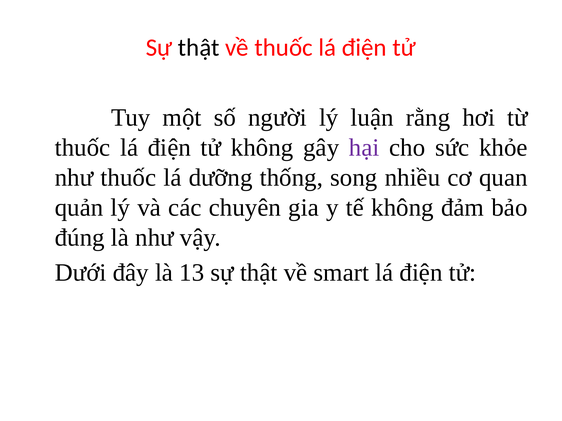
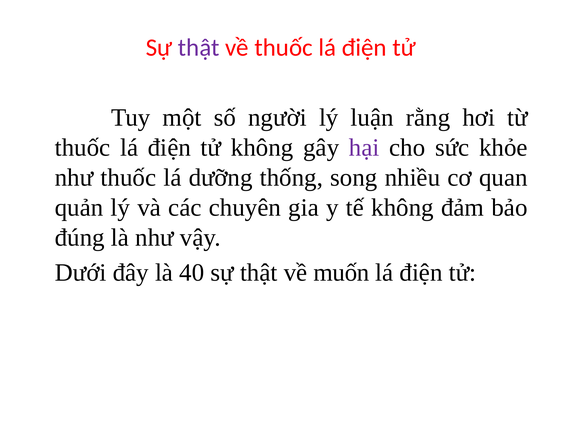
thật colour: black -> purple (199, 48)
13: 13 -> 40 (192, 273)
smart: smart -> muốn (341, 273)
